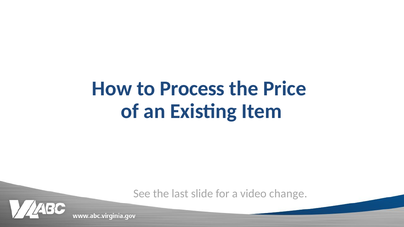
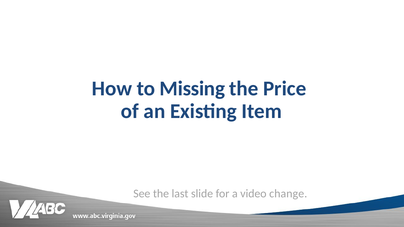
Process: Process -> Missing (192, 89)
